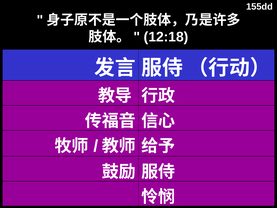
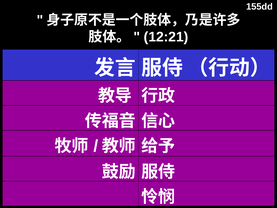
12:18: 12:18 -> 12:21 (166, 37)
